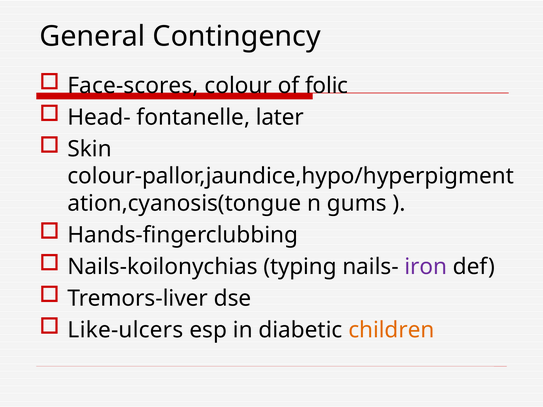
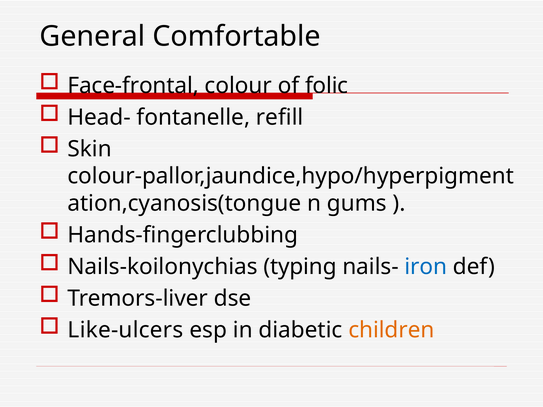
Contingency: Contingency -> Comfortable (237, 36)
Face-scores: Face-scores -> Face-frontal (133, 86)
later: later -> refill (280, 117)
iron colour: purple -> blue (426, 267)
